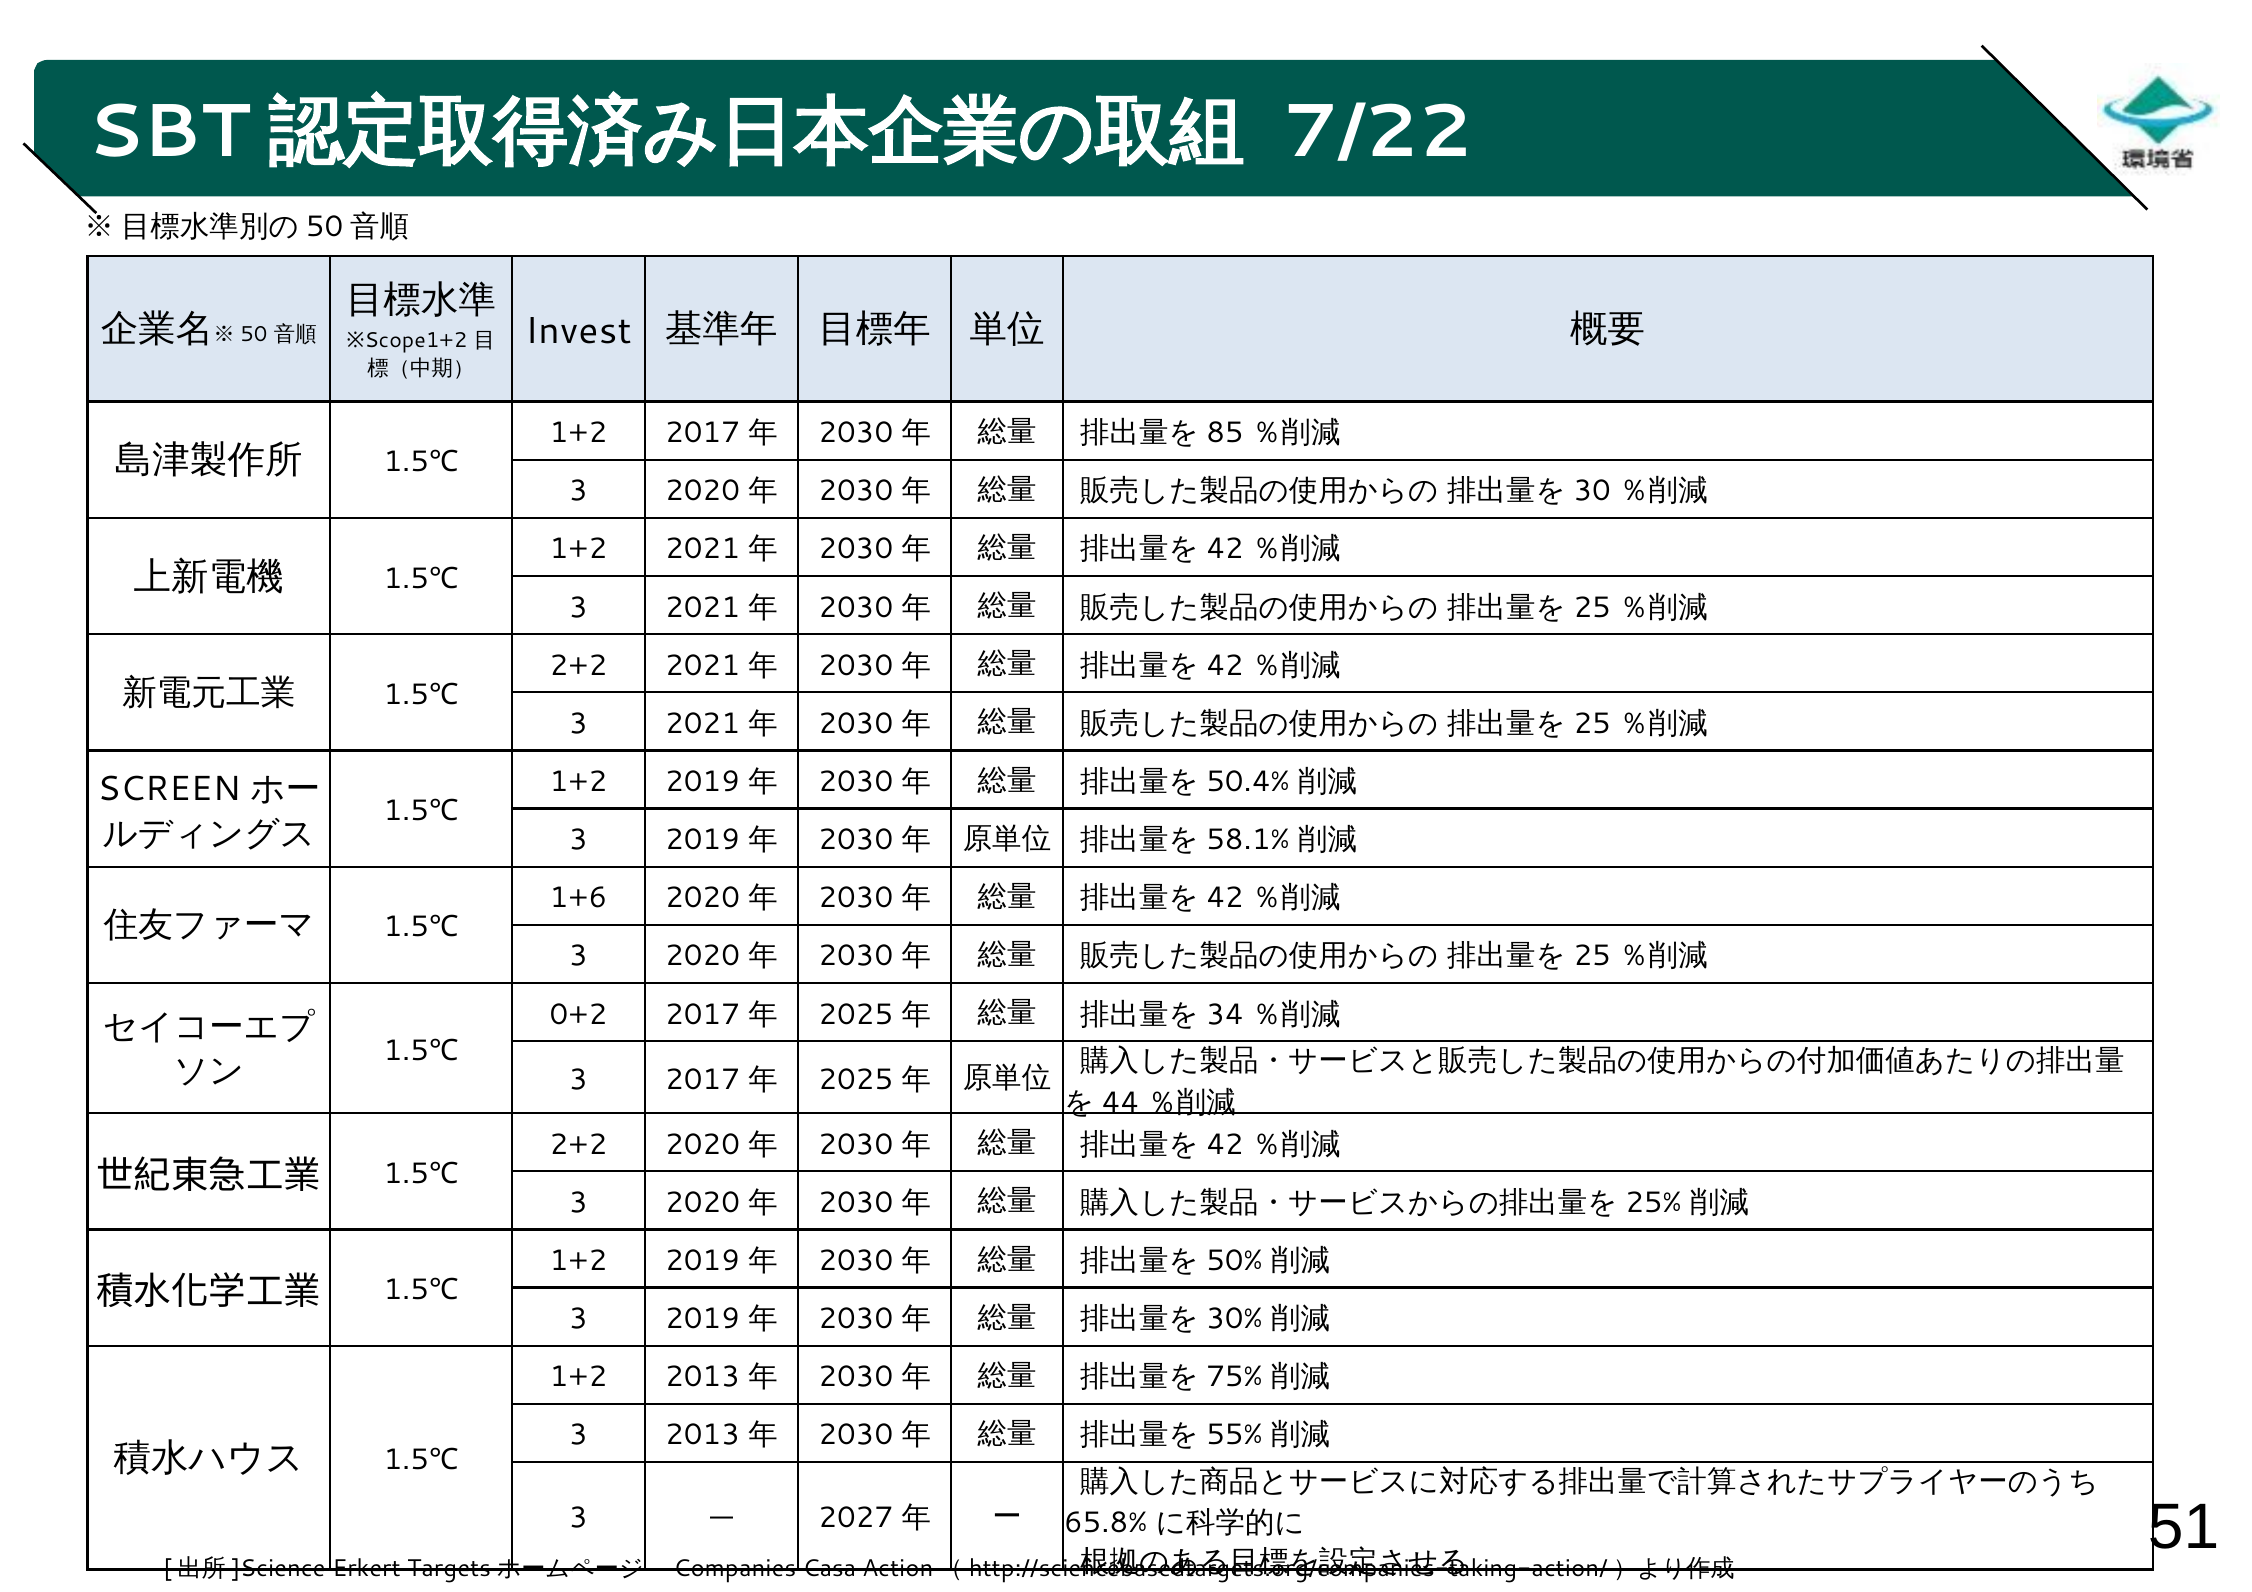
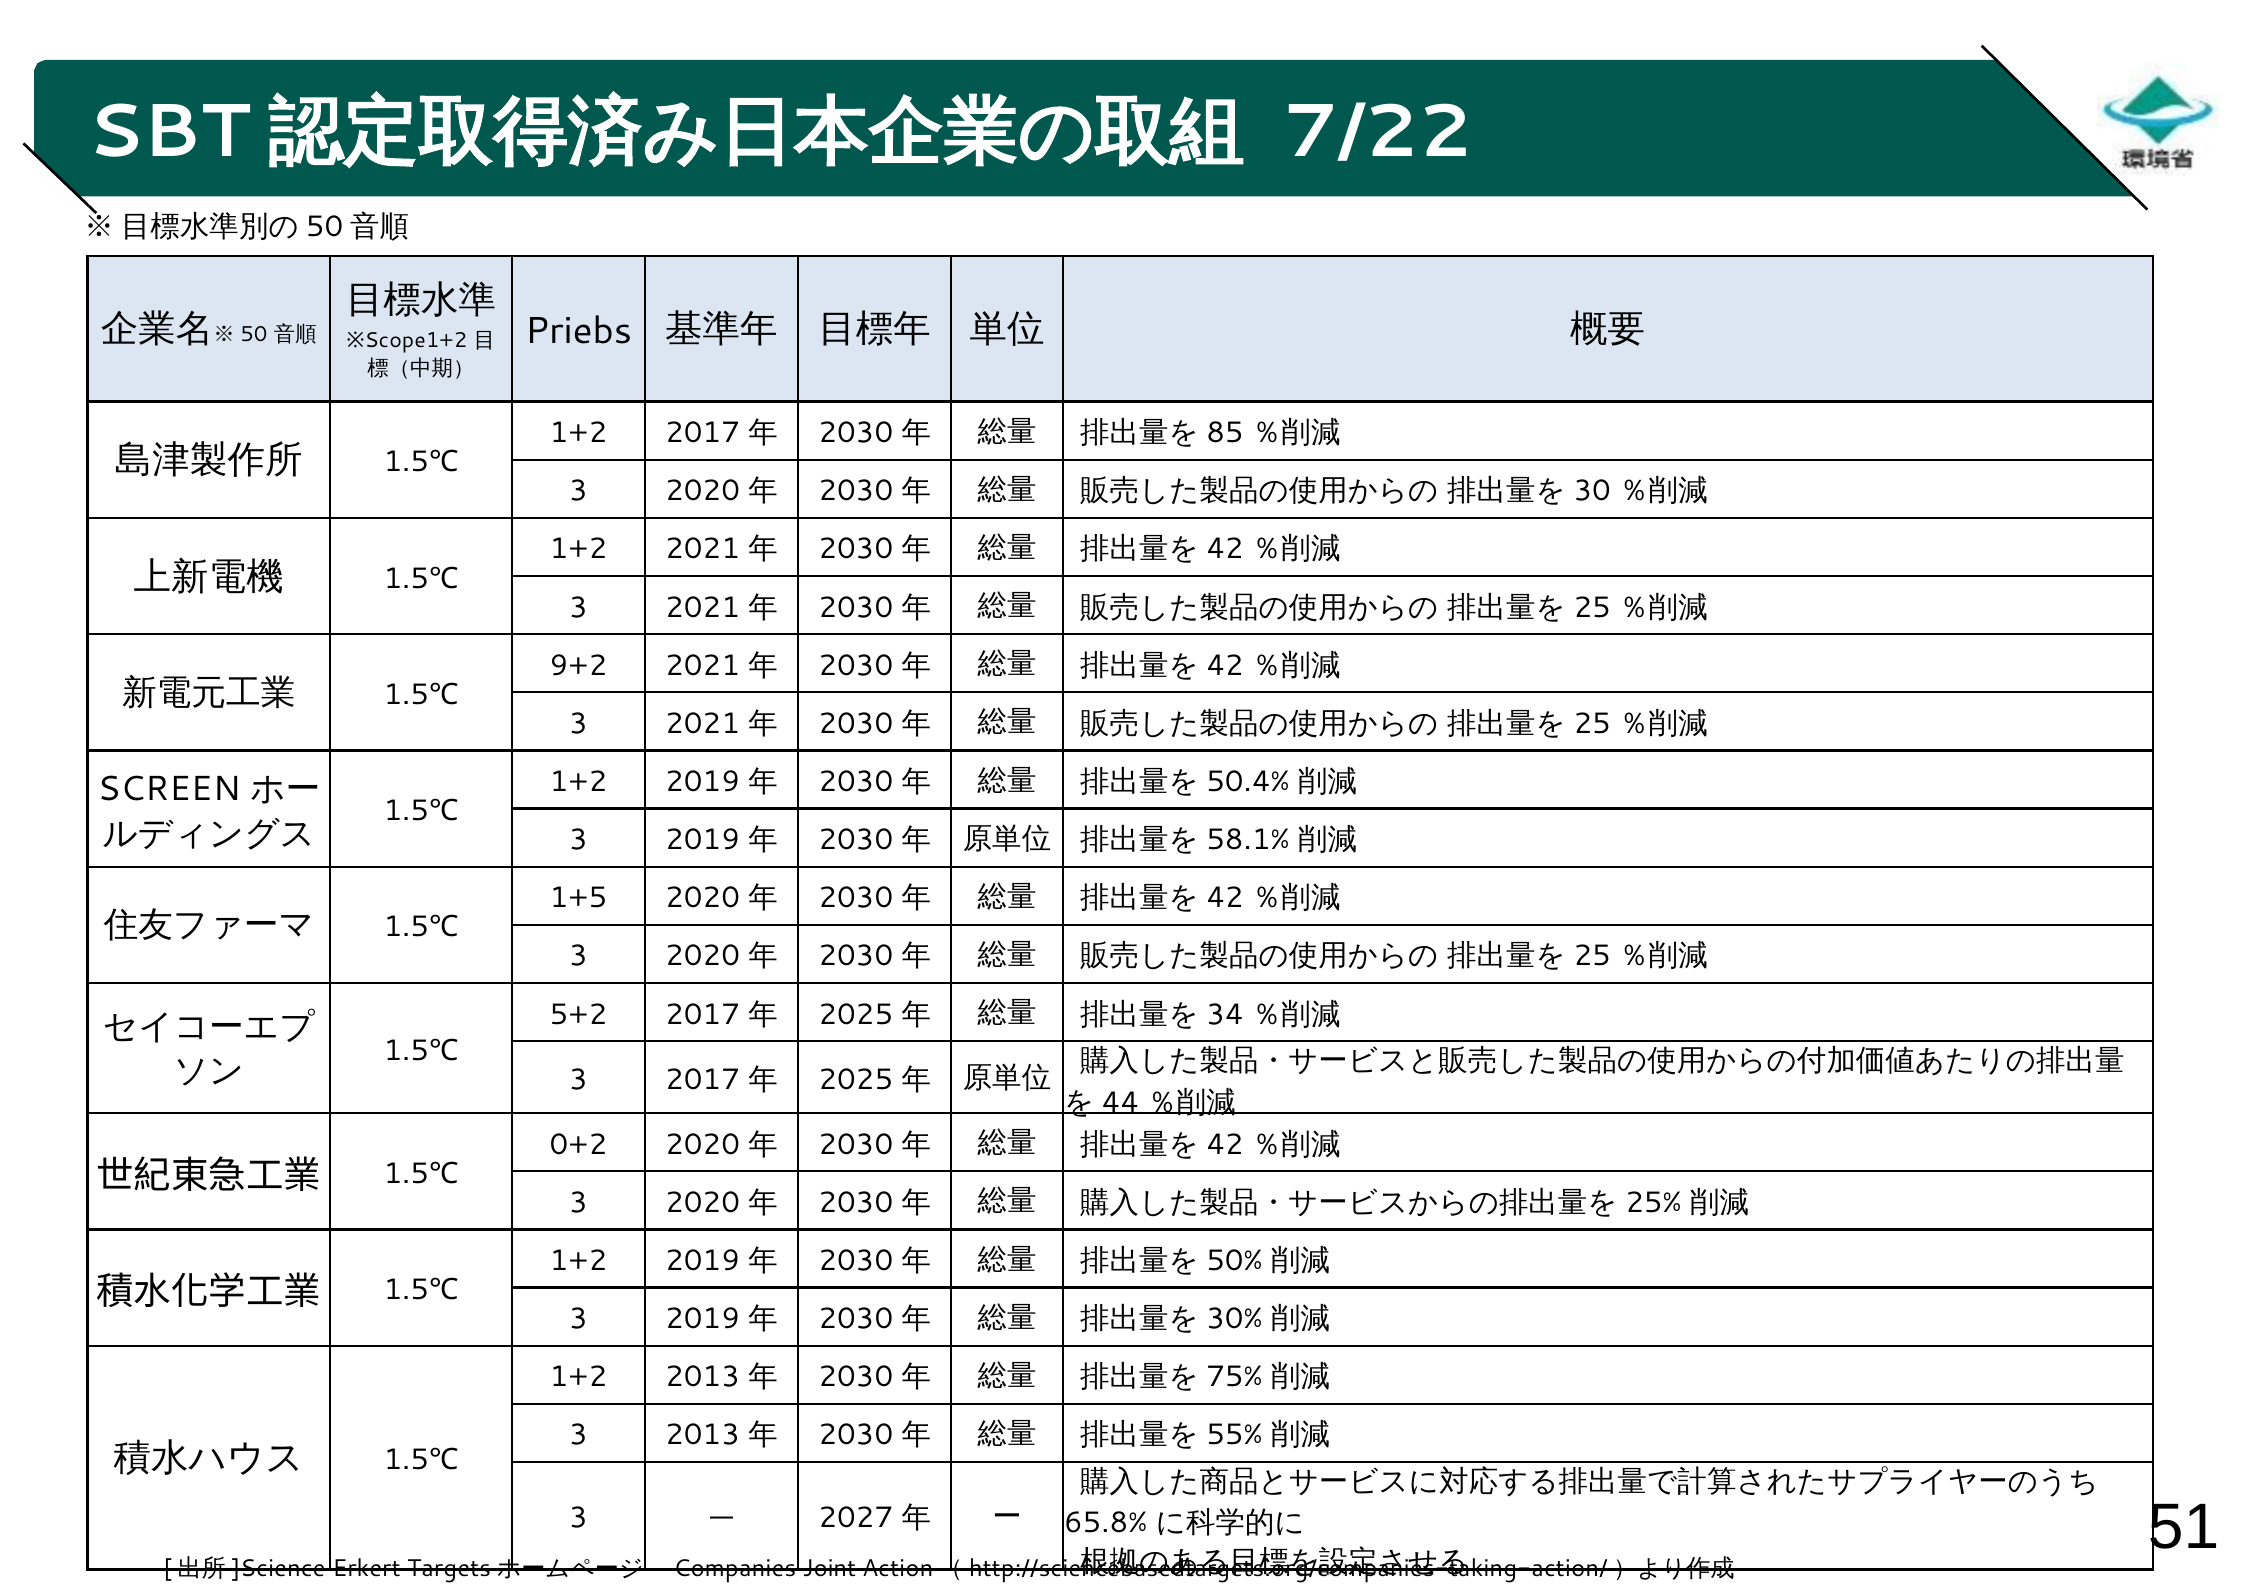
Invest: Invest -> Priebs (579, 331)
2+2: 2+2 -> 9+2 (578, 666)
1+6: 1+6 -> 1+5 (578, 898)
0+2: 0+2 -> 5+2 (578, 1015)
2+2: 2+2 -> 0+2 (578, 1145)
Casa: Casa -> Joint (829, 1569)
